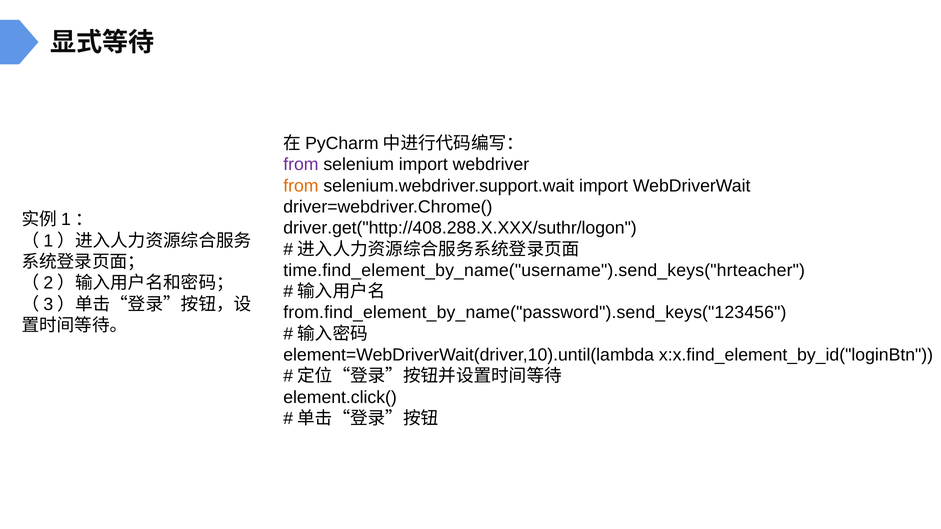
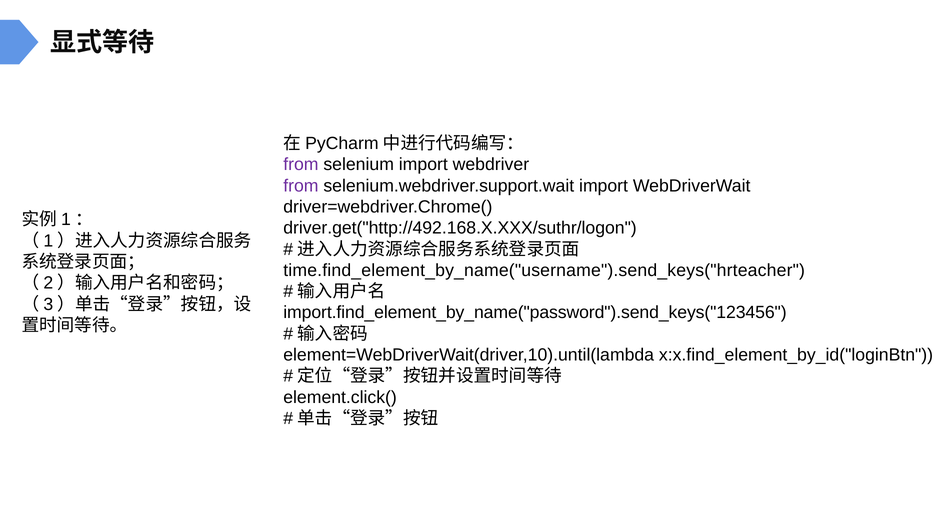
from colour: orange -> purple (301, 186)
driver.get("http://408.288.X.XXX/suthr/logon: driver.get("http://408.288.X.XXX/suthr/logon -> driver.get("http://492.168.X.XXX/suthr/logon (460, 228)
from.find_element_by_name("password").send_keys("123456: from.find_element_by_name("password").send_keys("123456 -> import.find_element_by_name("password").send_keys("123456 (535, 313)
